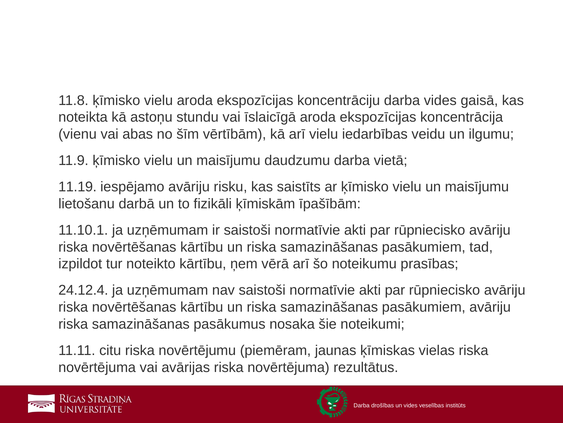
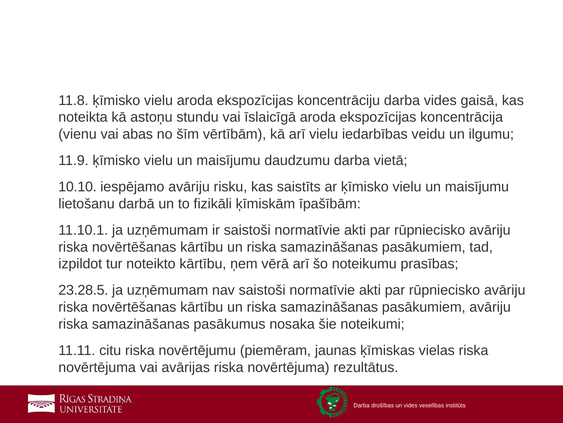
11.19: 11.19 -> 10.10 (77, 187)
24.12.4: 24.12.4 -> 23.28.5 (83, 290)
